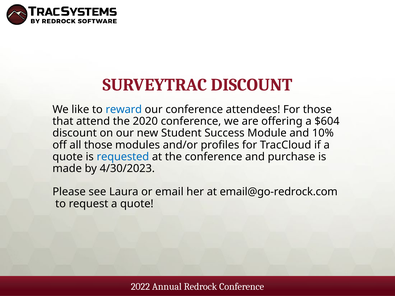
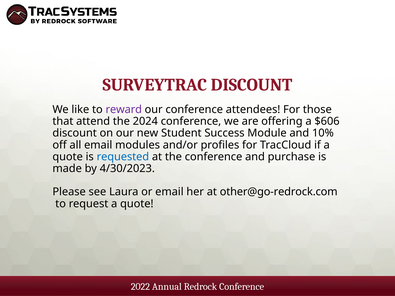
reward colour: blue -> purple (124, 110)
2020: 2020 -> 2024 (145, 121)
$604: $604 -> $606 (327, 121)
all those: those -> email (98, 145)
email@go-redrock.com: email@go-redrock.com -> other@go-redrock.com (279, 192)
